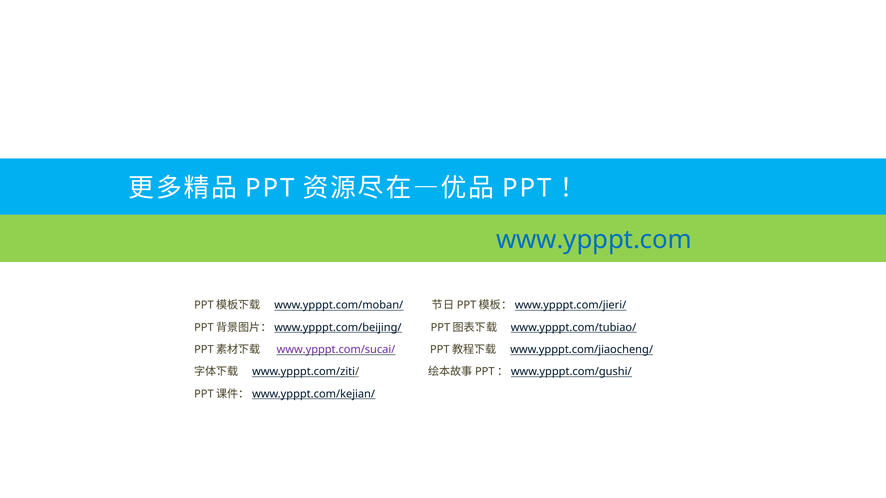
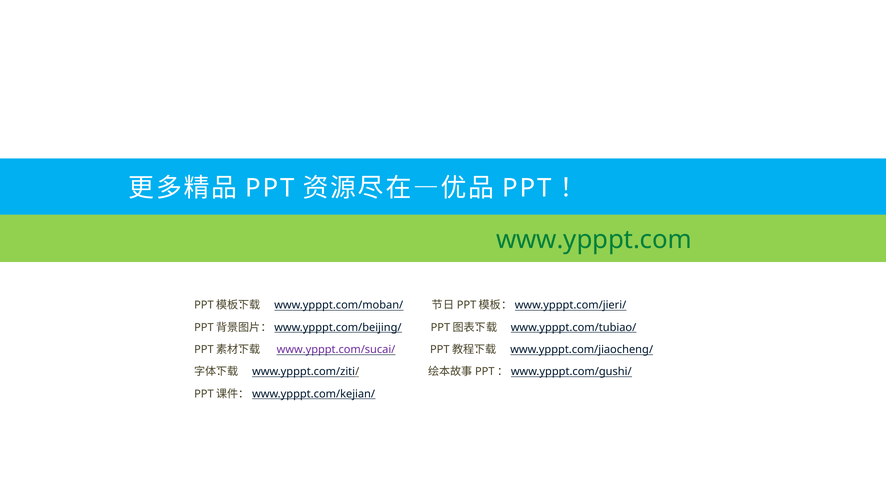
www.ypppt.com colour: blue -> green (594, 240)
